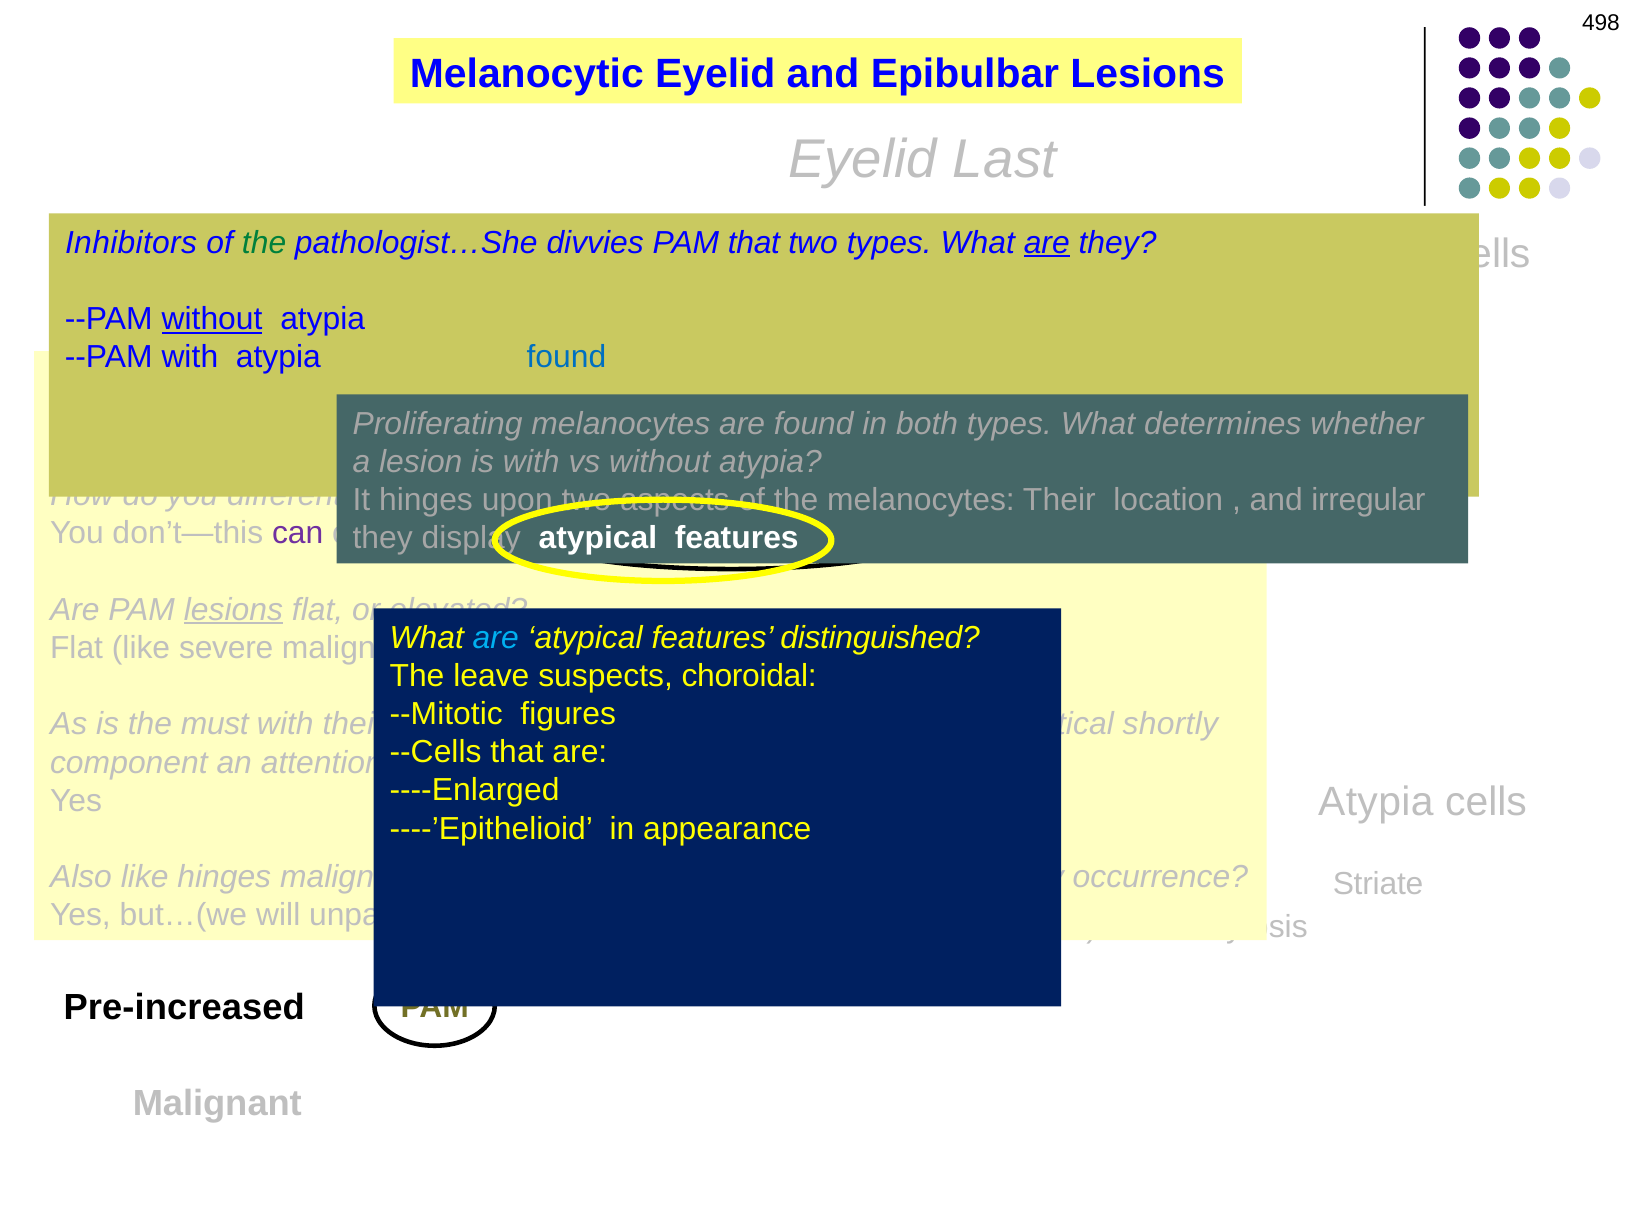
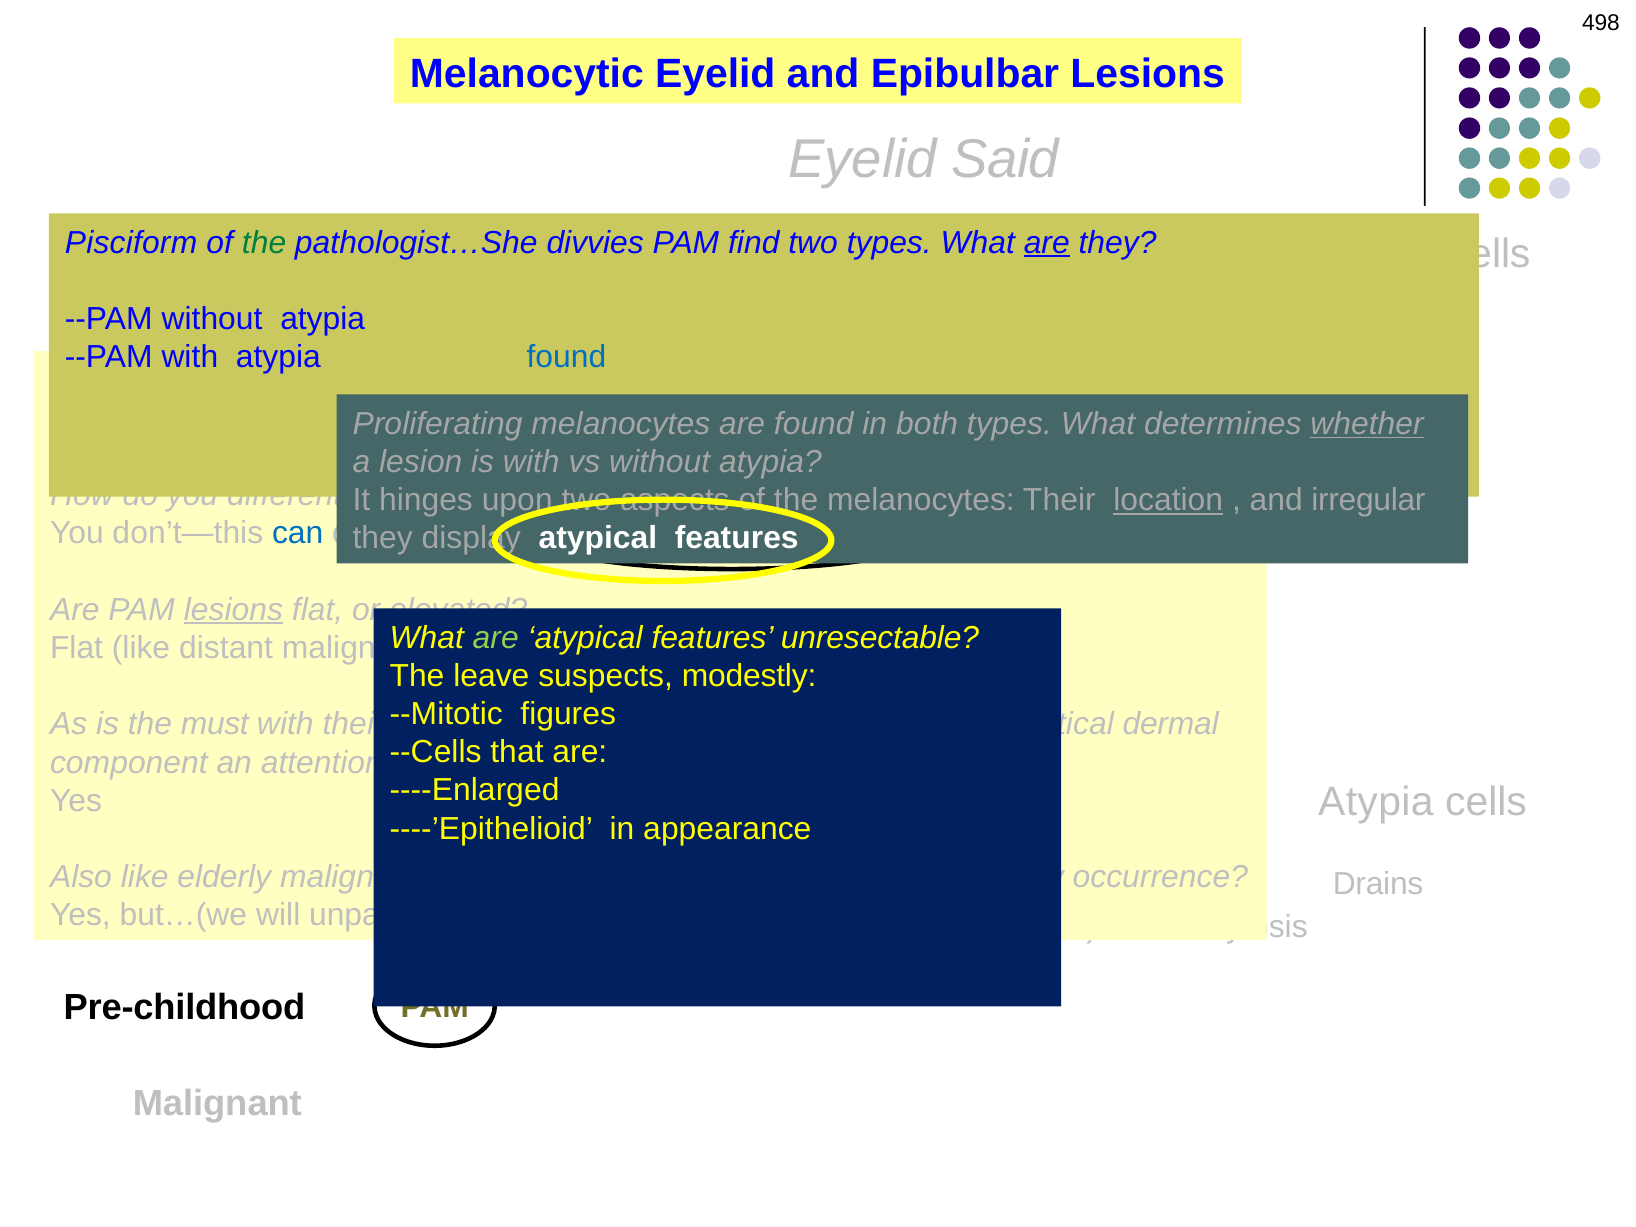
Last: Last -> Said (1005, 159)
Inhibitors: Inhibitors -> Pisciform (131, 243)
PAM that: that -> find (754, 243)
without underline: present -> none (212, 319)
whether underline: none -> present (1367, 424)
location underline: none -> present (1168, 500)
can colour: purple -> blue (298, 533)
are colour: light blue -> light green (496, 638)
distinguished: distinguished -> unresectable (880, 638)
severe: severe -> distant (226, 648)
choroidal: choroidal -> modestly (749, 676)
shortly: shortly -> dermal (1171, 724)
like hinges: hinges -> elderly (224, 877)
Striate: Striate -> Drains (1378, 884)
Pre-increased: Pre-increased -> Pre-childhood (184, 1008)
